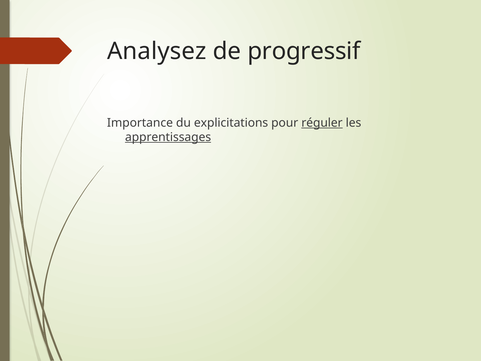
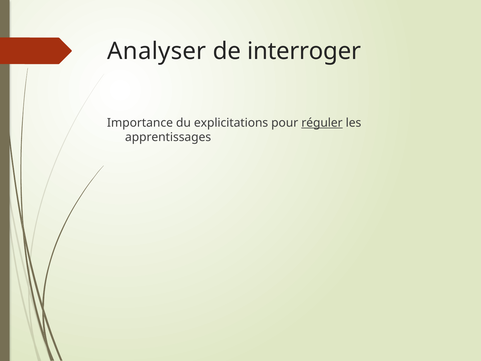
Analysez: Analysez -> Analyser (157, 51)
progressif: progressif -> interroger (304, 51)
apprentissages underline: present -> none (168, 137)
